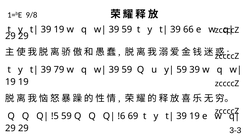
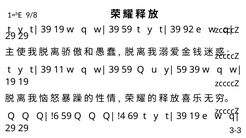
66: 66 -> 92 (188, 29)
79: 79 -> 11 (59, 70)
!5: !5 -> !6 (55, 116)
!6: !6 -> !4 (121, 116)
